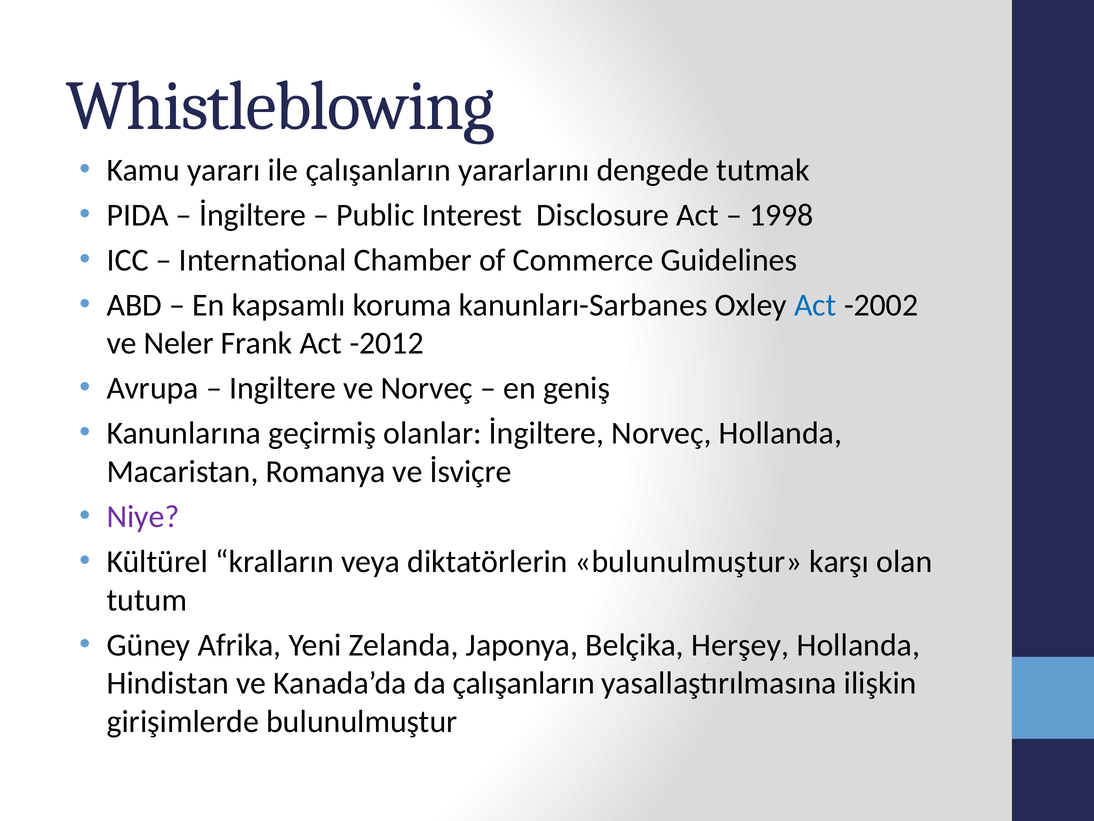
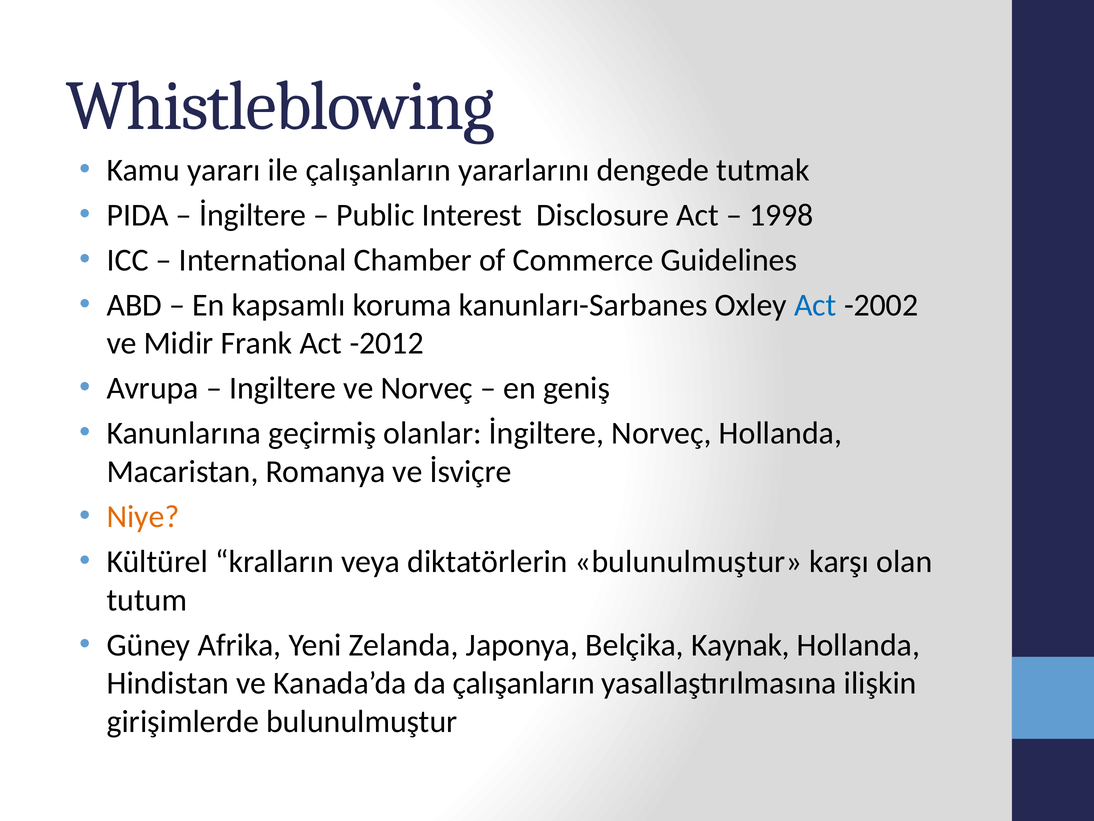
Neler: Neler -> Midir (179, 343)
Niye colour: purple -> orange (143, 516)
Herşey: Herşey -> Kaynak (740, 645)
